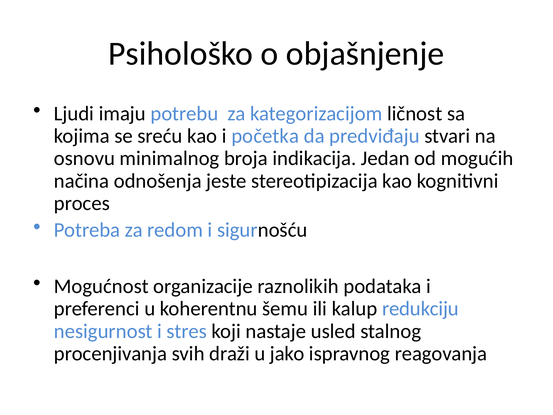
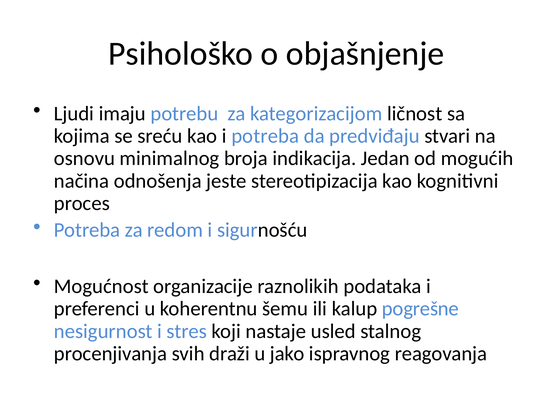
i početka: početka -> potreba (265, 136)
redukciju: redukciju -> pogrešne (420, 309)
